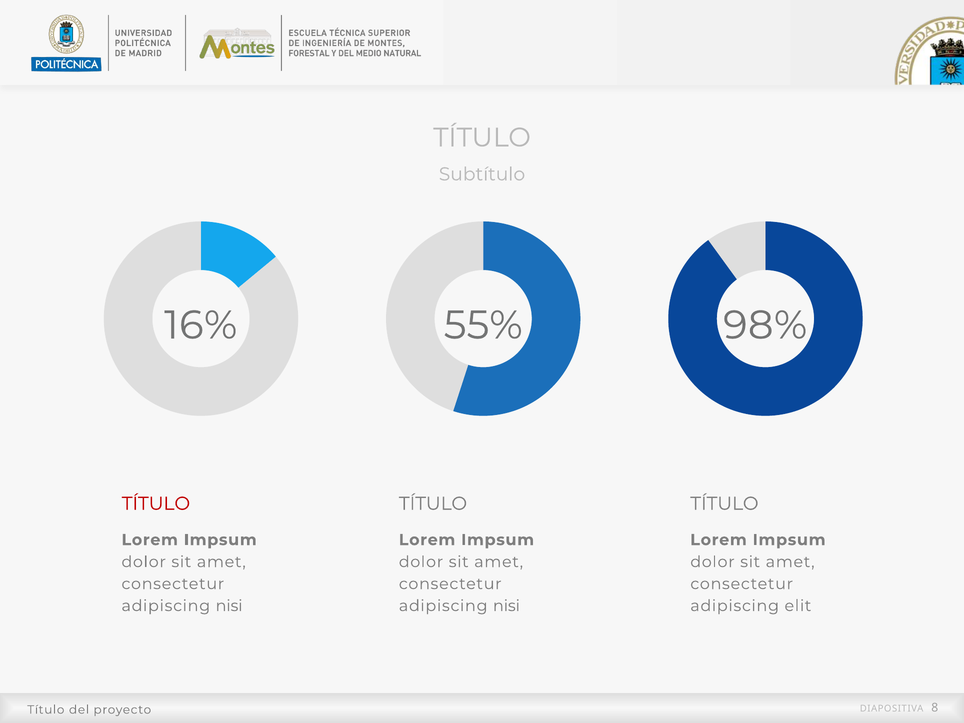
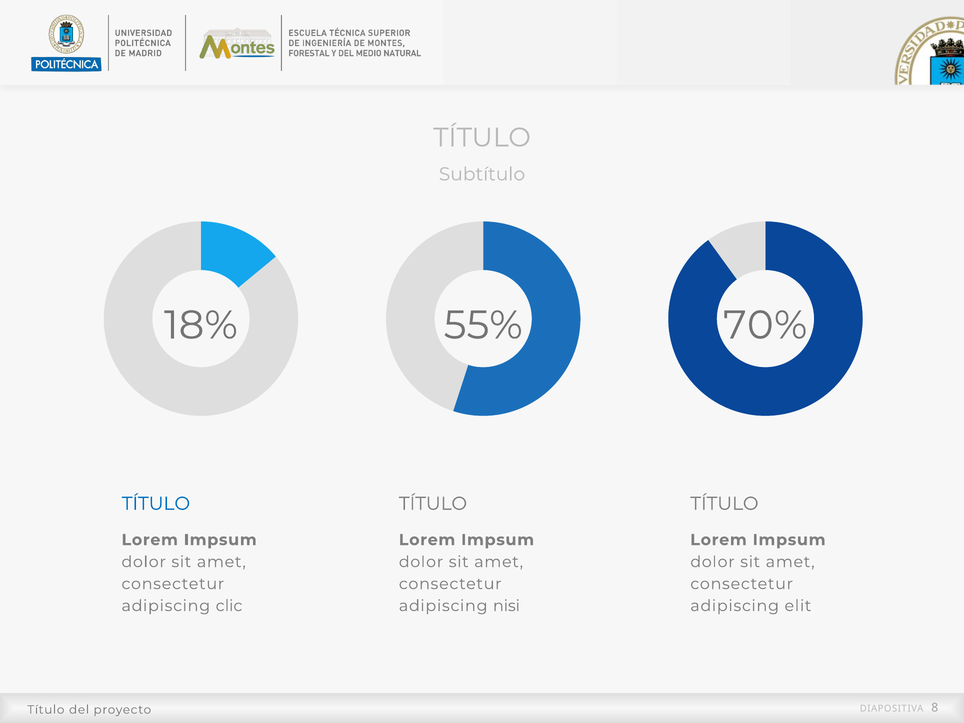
16%: 16% -> 18% (201, 325)
98%: 98% -> 70% (765, 325)
TÍTULO colour: red -> blue (156, 504)
nisi: nisi -> clic (229, 606)
